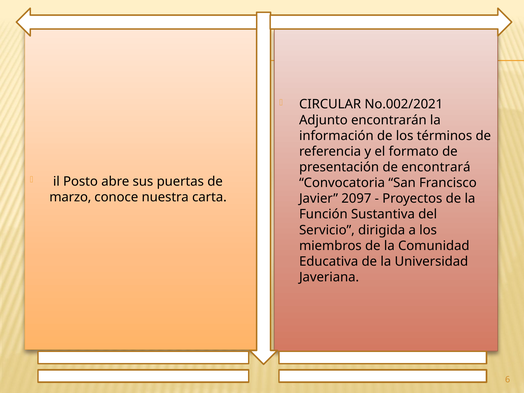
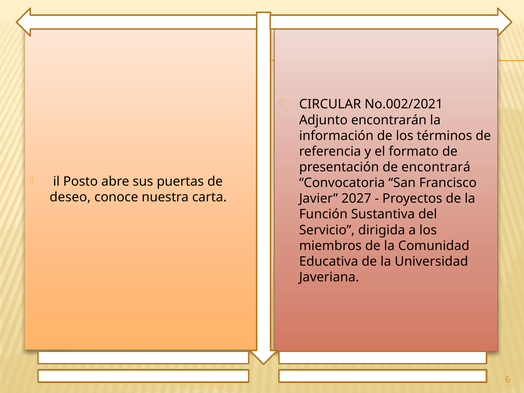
marzo: marzo -> deseo (70, 197)
2097: 2097 -> 2027 (356, 199)
